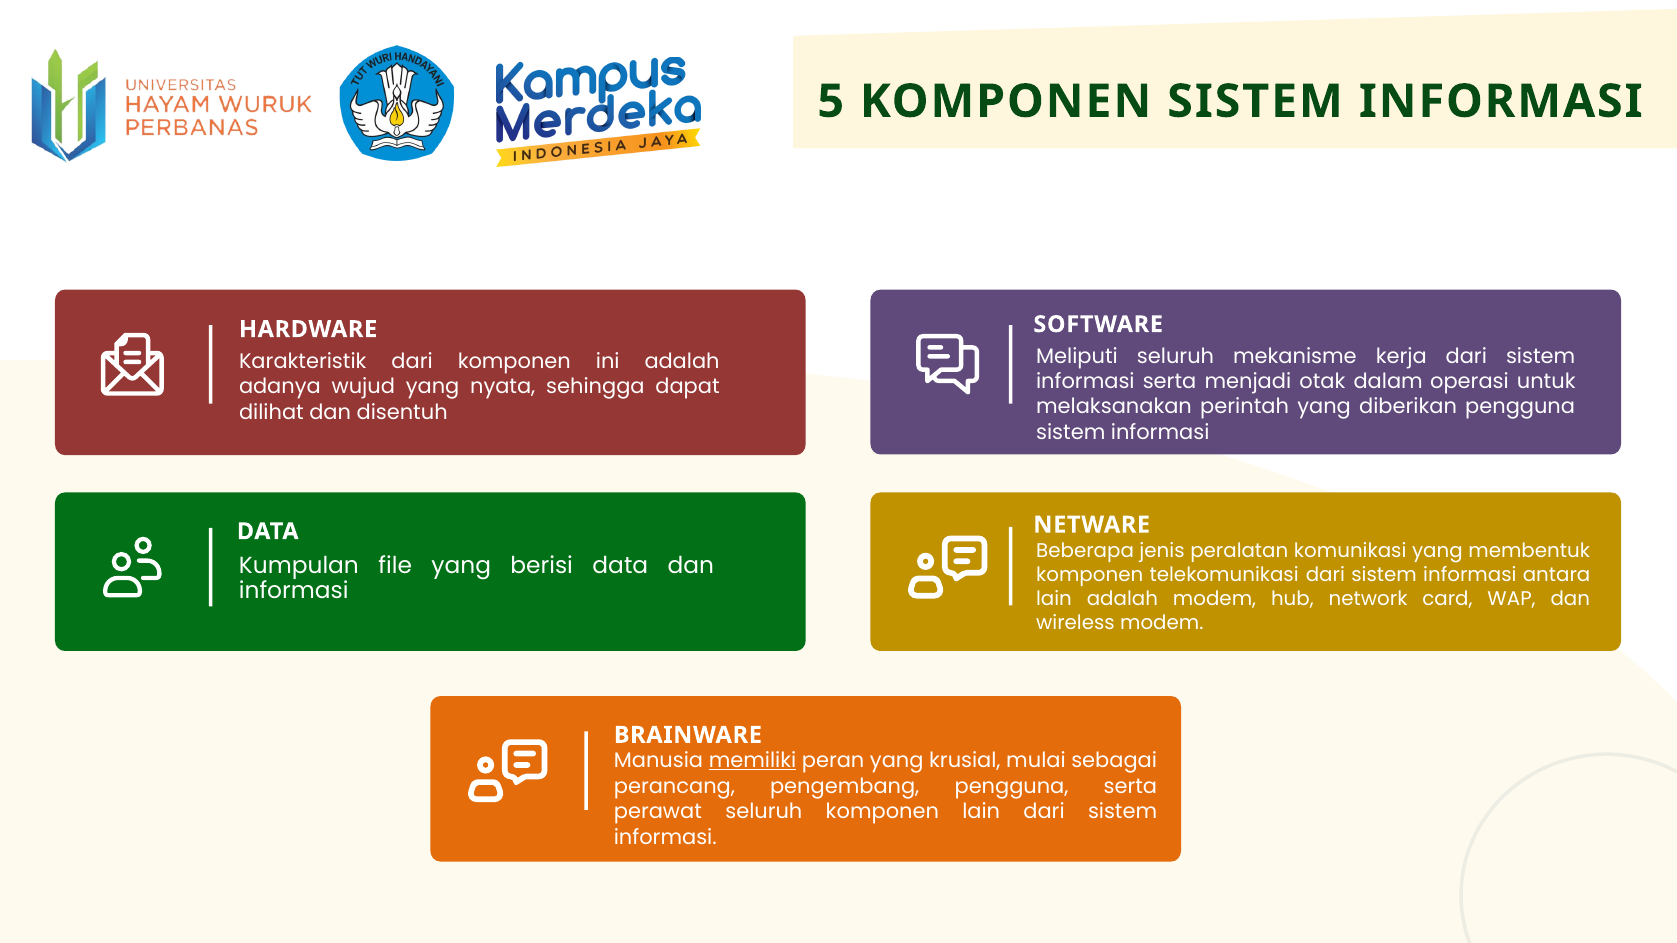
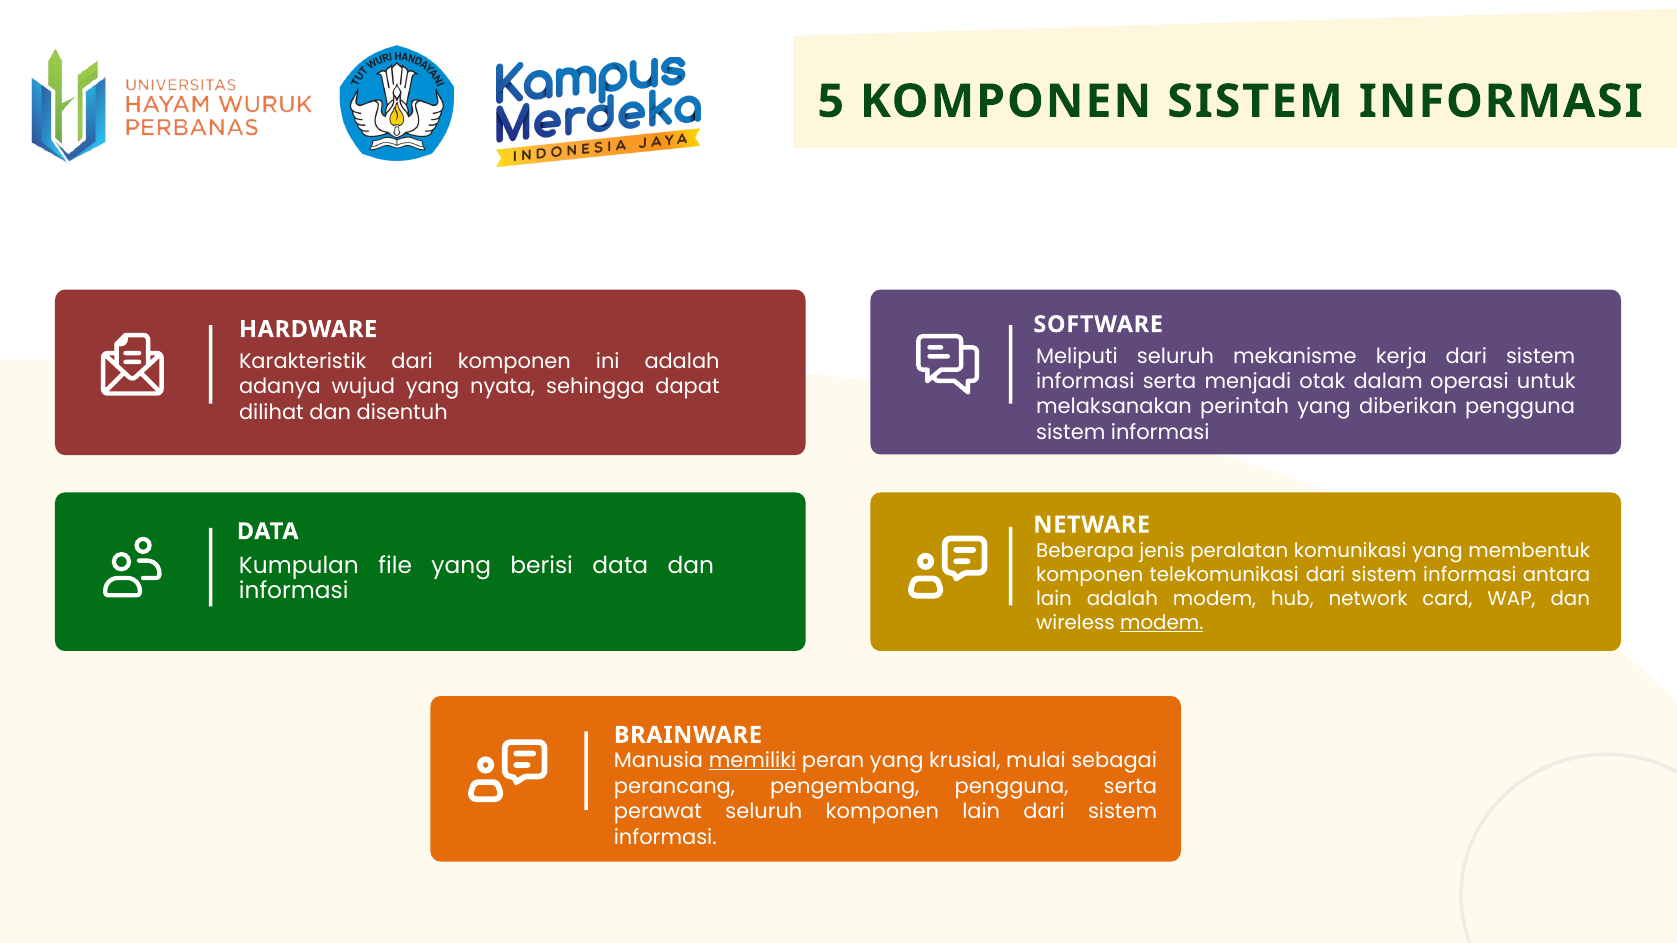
modem underline: none -> present (1162, 623)
